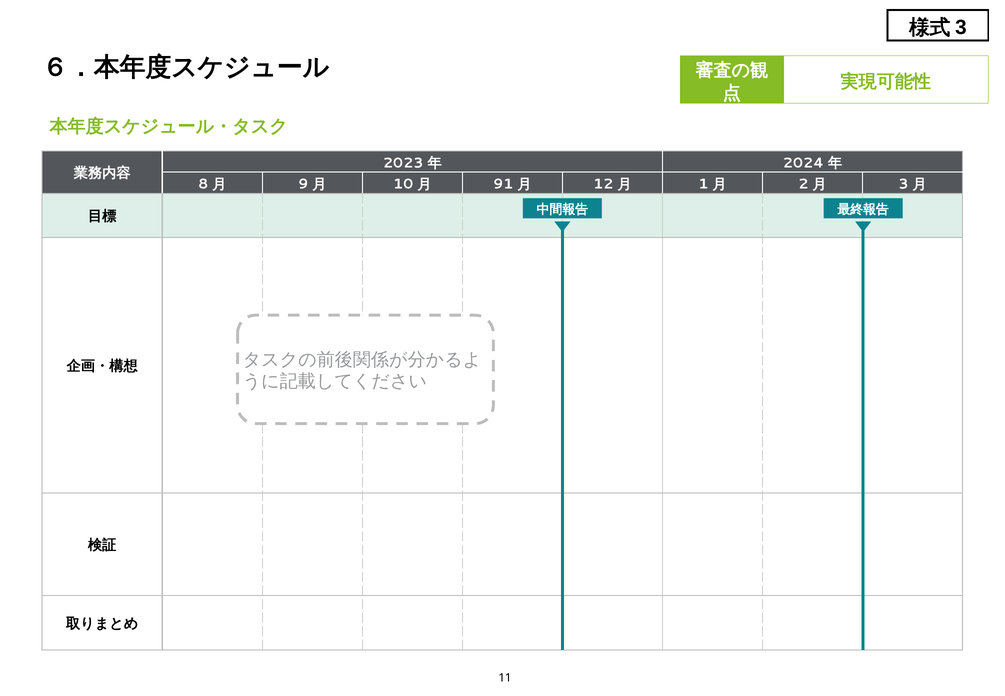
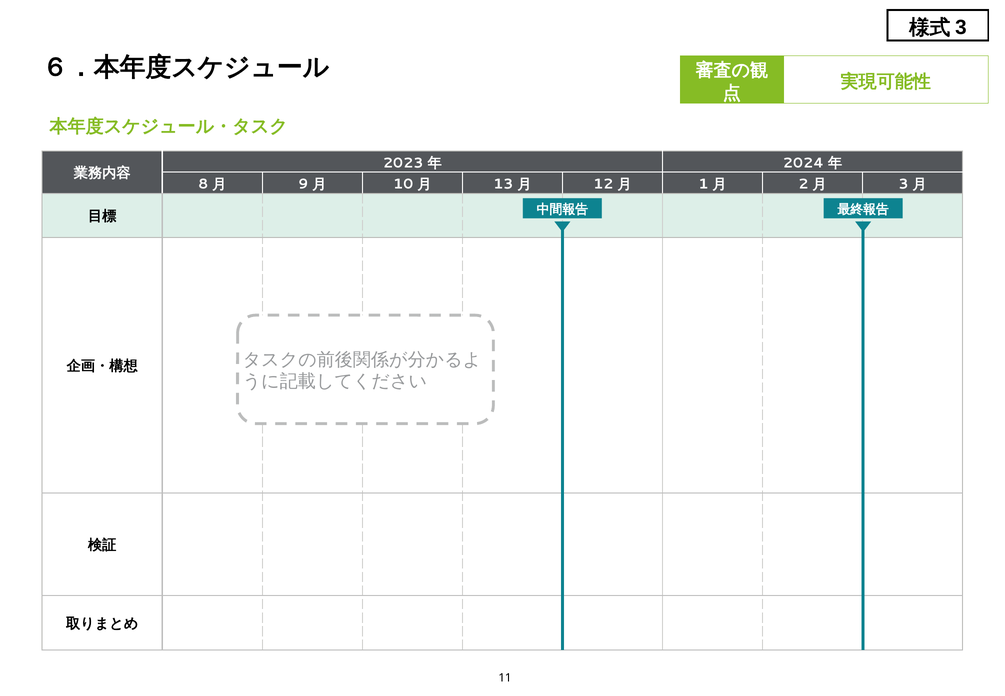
91: 91 -> 13 (503, 184)
